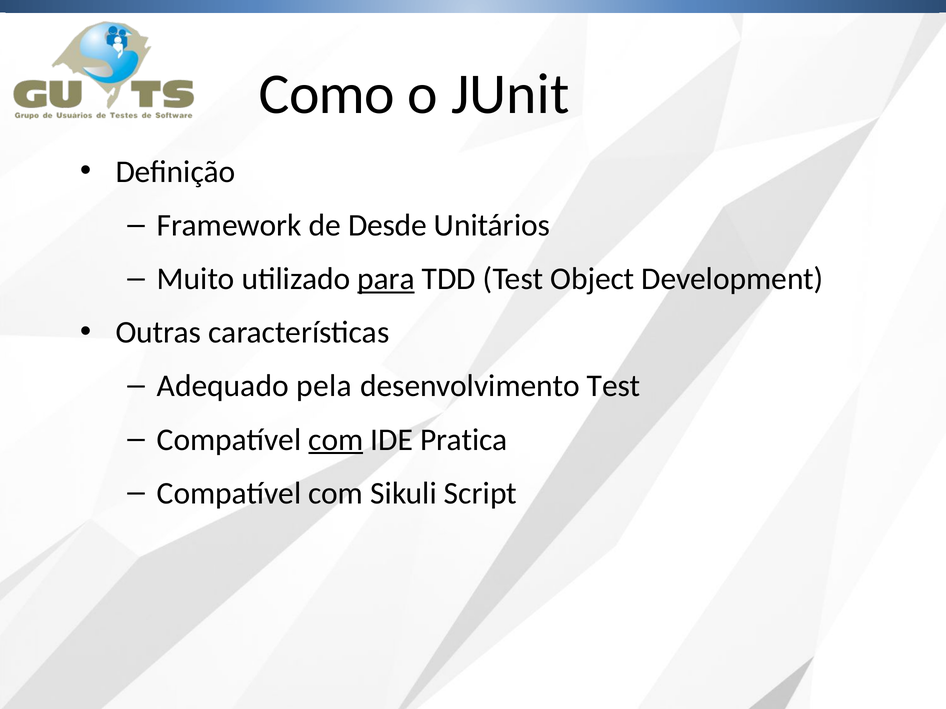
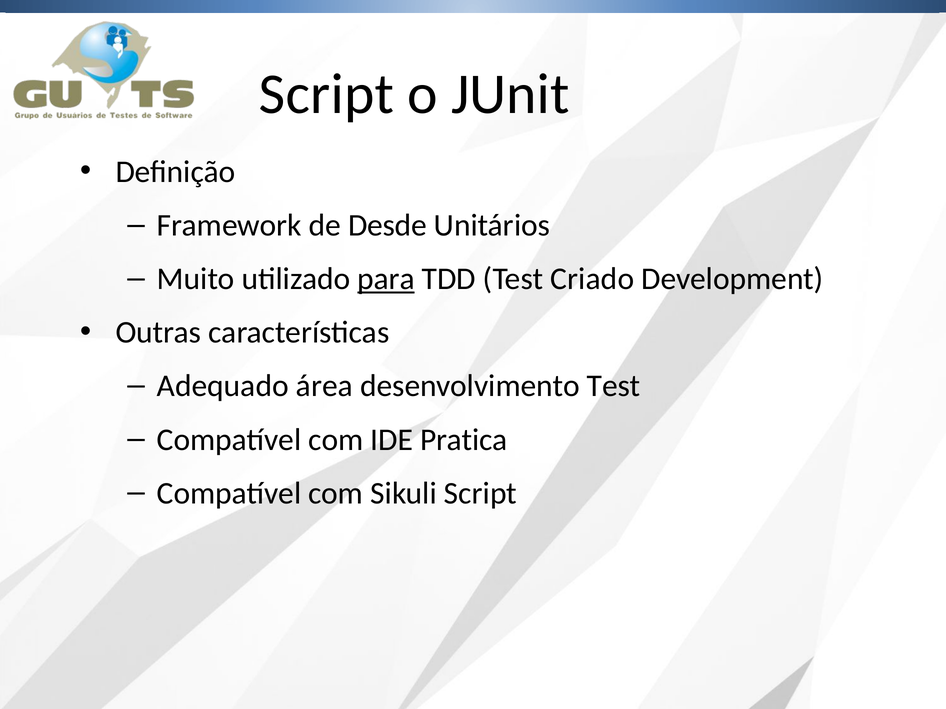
Como: Como -> Script (326, 94)
Object: Object -> Criado (592, 279)
pela: pela -> área (324, 386)
com underline: present -> none (336, 440)
